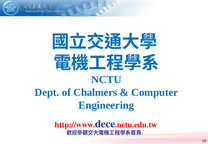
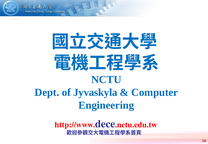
Chalmers: Chalmers -> Jyvaskyla (95, 92)
